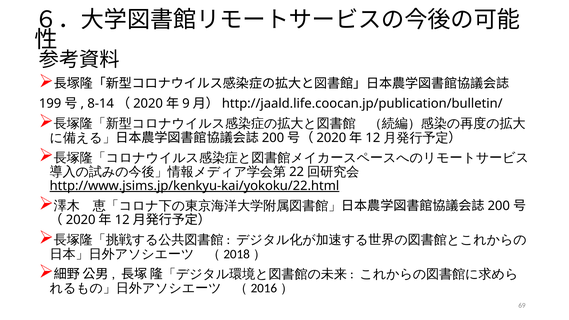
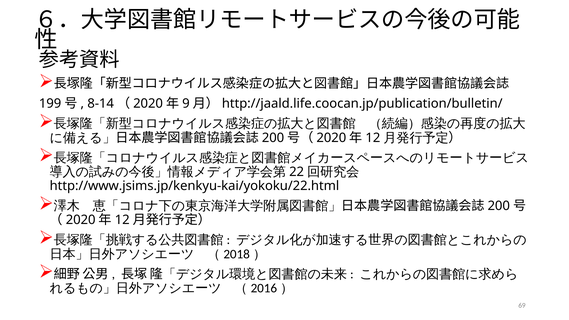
http://www.jsims.jp/kenkyu-kai/yokoku/22.html underline: present -> none (194, 186)
